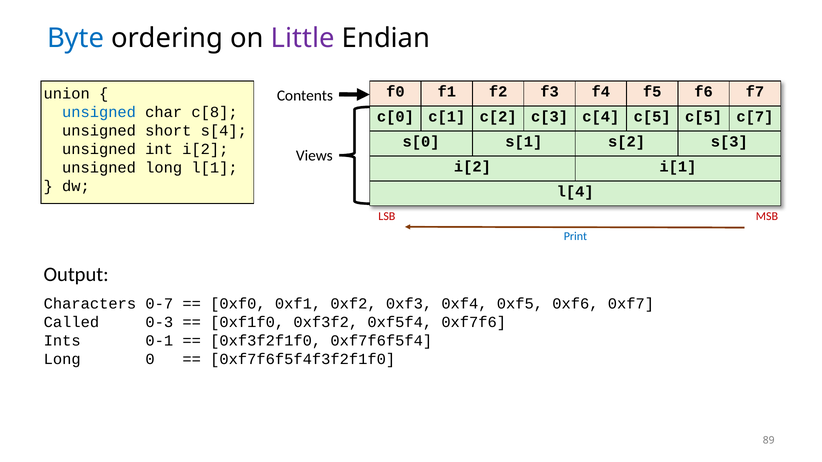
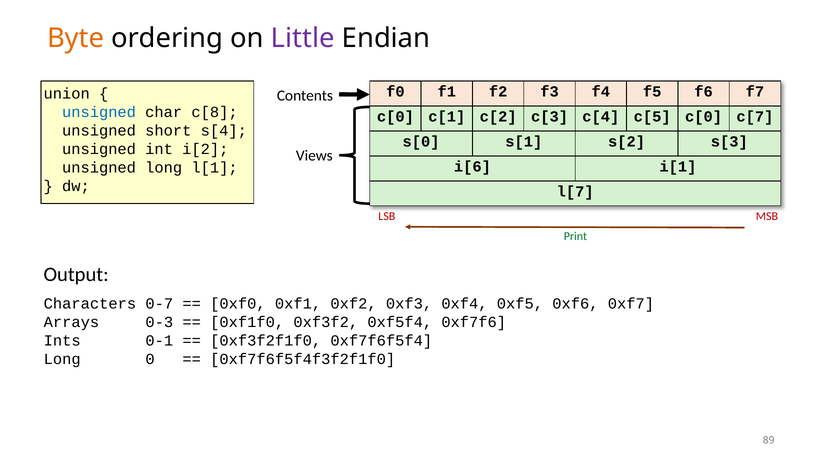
Byte colour: blue -> orange (76, 38)
c[5 c[5: c[5 -> c[0 (704, 117)
i[2: i[2 -> i[6 (472, 167)
l[4: l[4 -> l[7 (575, 192)
Print colour: blue -> green (575, 236)
Called: Called -> Arrays (71, 323)
